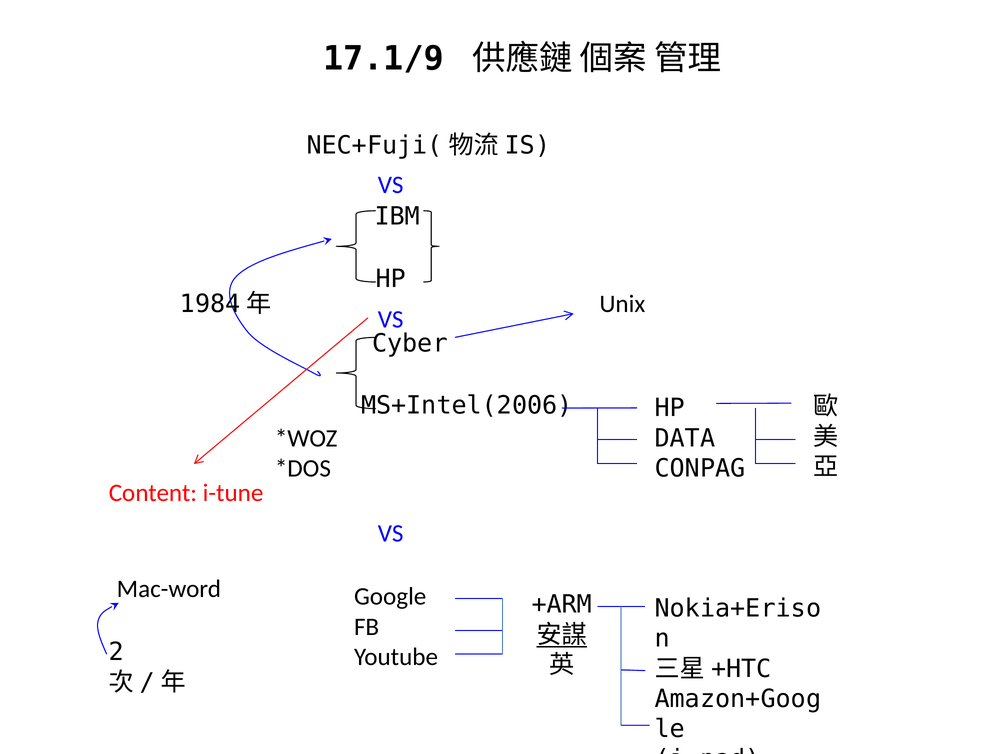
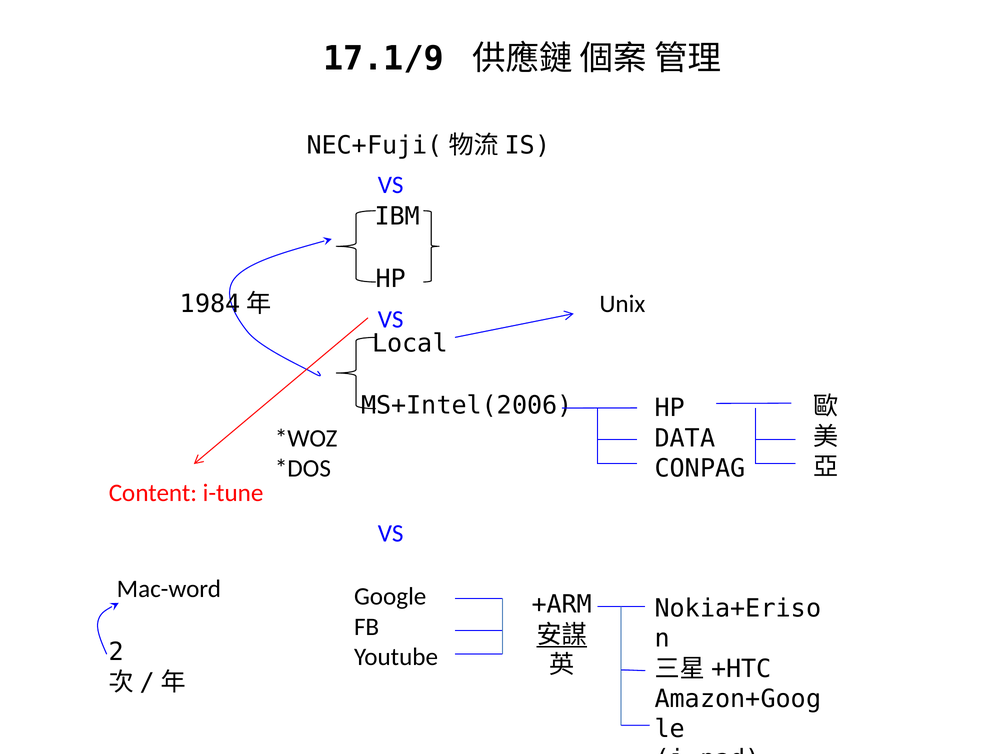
Cyber: Cyber -> Local (410, 343)
